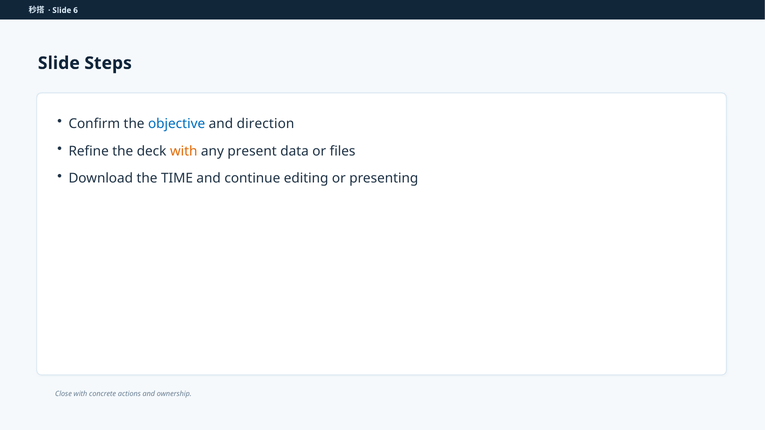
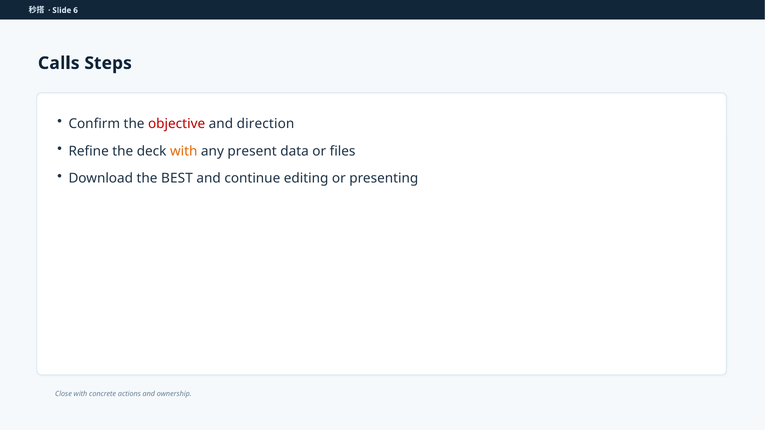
Slide: Slide -> Calls (59, 63)
objective colour: blue -> red (177, 124)
TIME: TIME -> BEST (177, 179)
